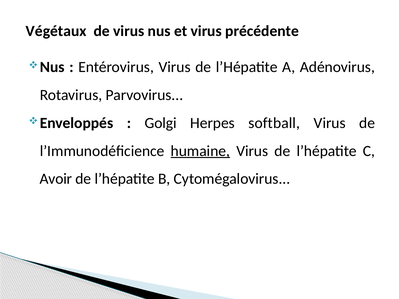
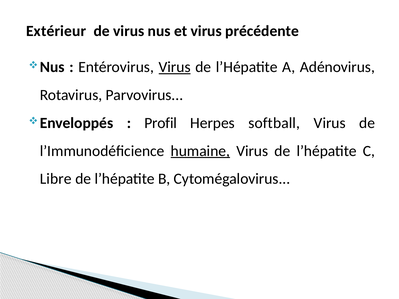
Végétaux: Végétaux -> Extérieur (56, 31)
Virus underline: none -> present (175, 67)
Golgi: Golgi -> Profil (161, 123)
Avoir: Avoir -> Libre (56, 179)
